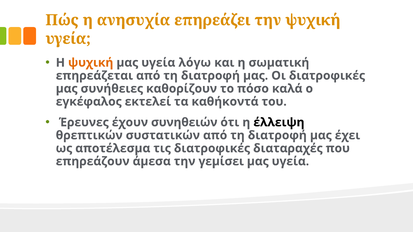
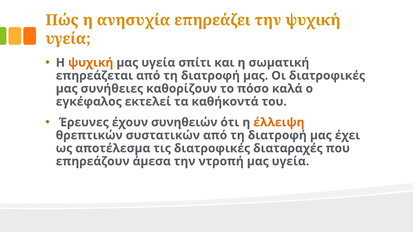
λόγω: λόγω -> σπίτι (195, 63)
έλλειψη colour: black -> orange (279, 123)
γεμίσει: γεμίσει -> ντροπή (221, 162)
